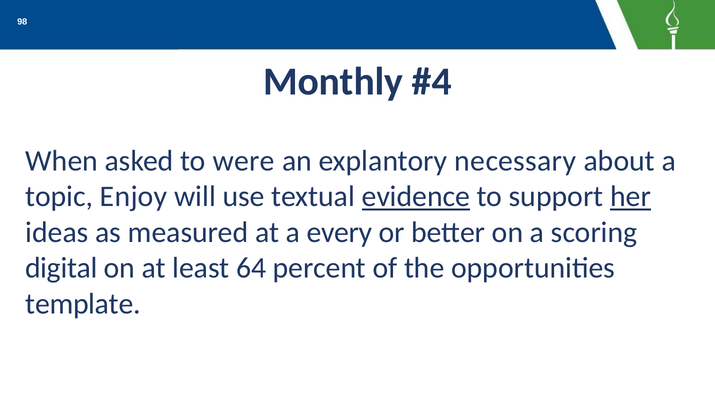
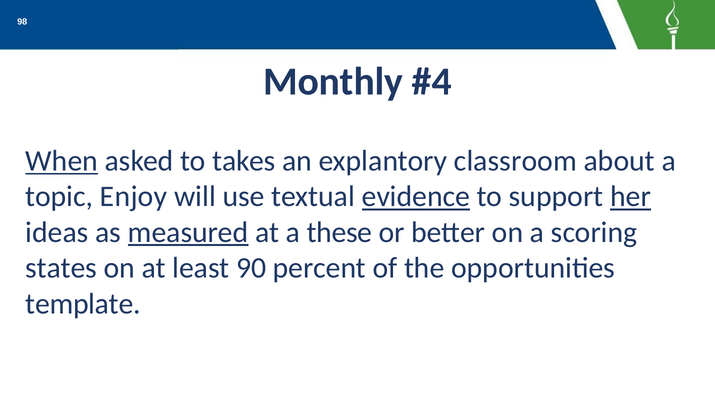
When underline: none -> present (62, 161)
were: were -> takes (244, 161)
necessary: necessary -> classroom (515, 161)
measured underline: none -> present (188, 232)
every: every -> these (339, 232)
digital: digital -> states (61, 268)
64: 64 -> 90 (251, 268)
